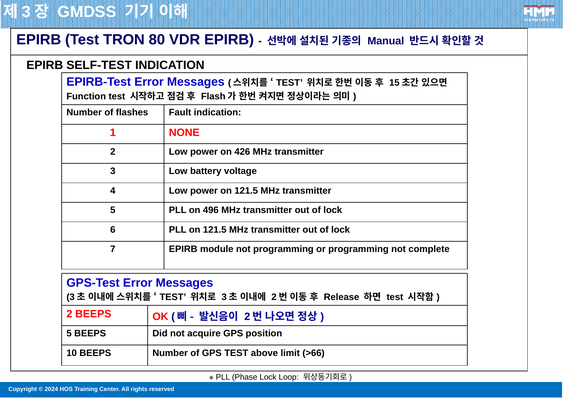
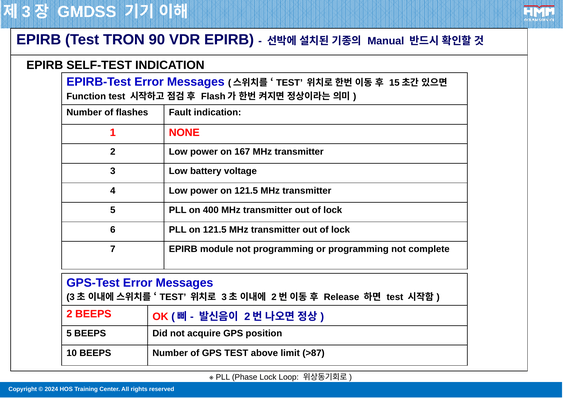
80: 80 -> 90 (157, 40)
426: 426 -> 167 (242, 152)
496: 496 -> 400 (211, 210)
>66: >66 -> >87 (314, 353)
